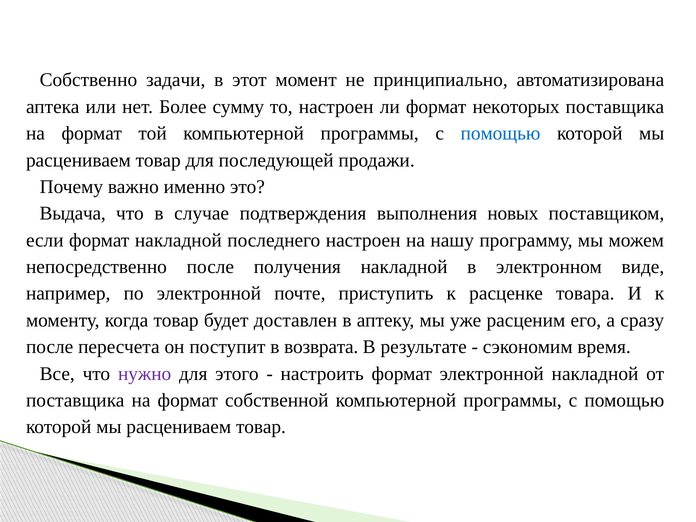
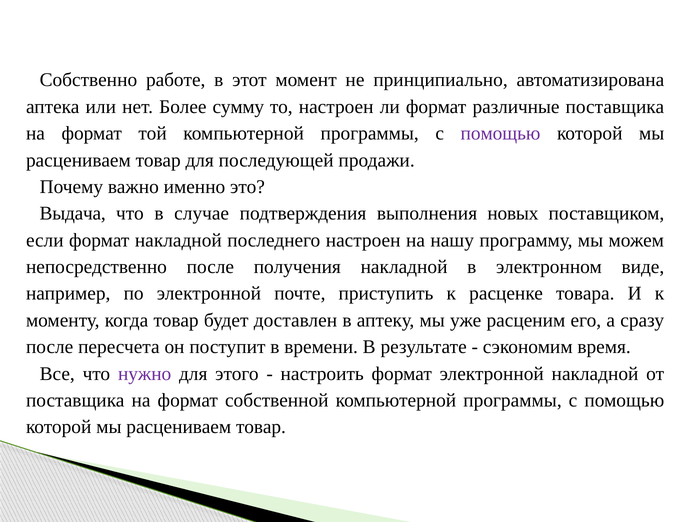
задачи: задачи -> работе (176, 80)
некоторых: некоторых -> различные (516, 107)
помощью colour: blue -> purple (501, 133)
возврата: возврата -> времени (321, 347)
